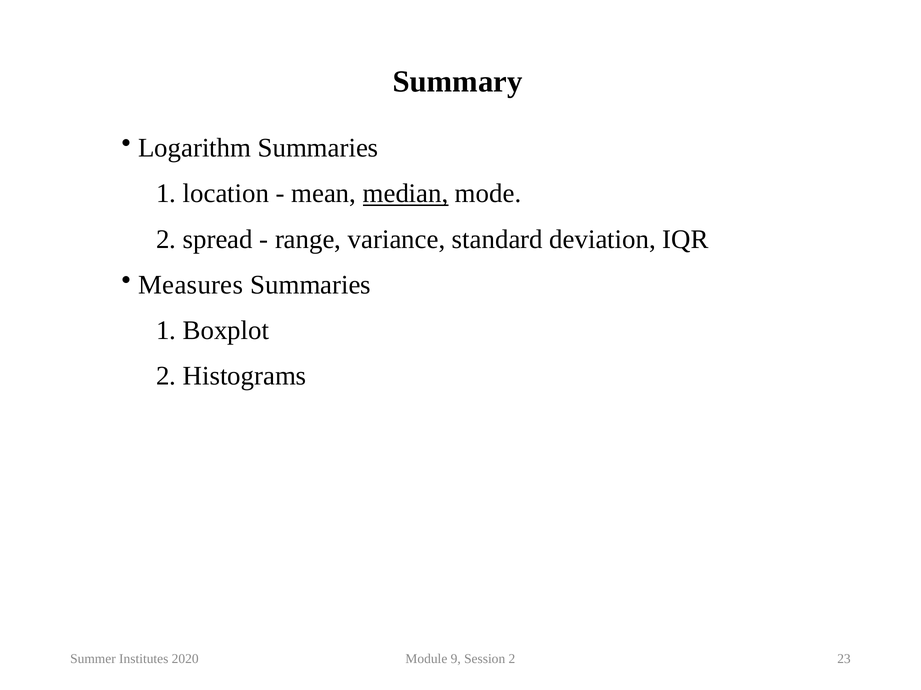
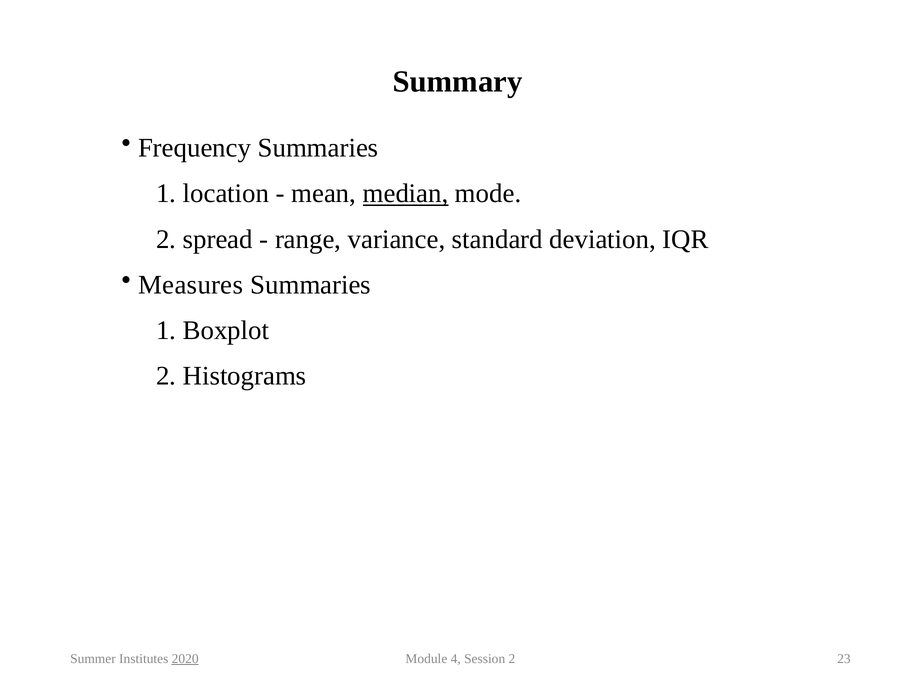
Logarithm: Logarithm -> Frequency (195, 148)
2020 underline: none -> present (185, 660)
9: 9 -> 4 (456, 660)
